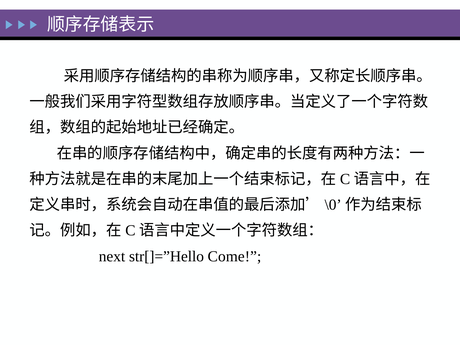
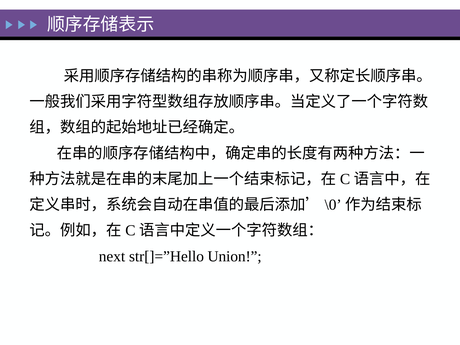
Come: Come -> Union (235, 256)
